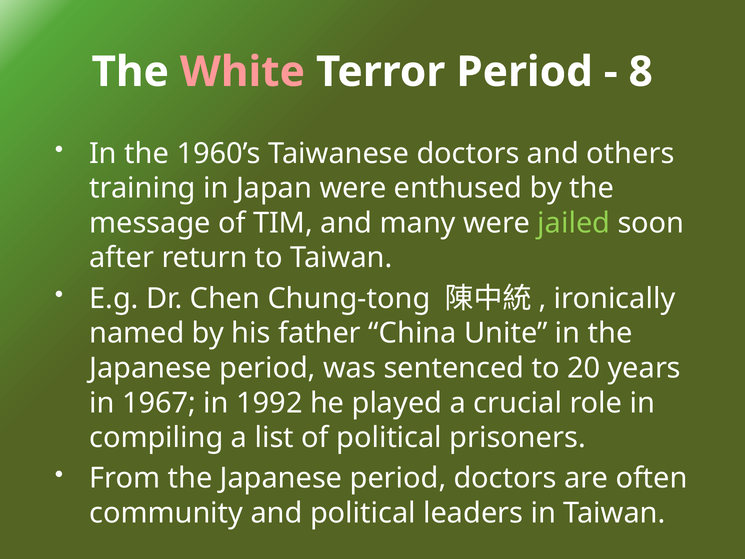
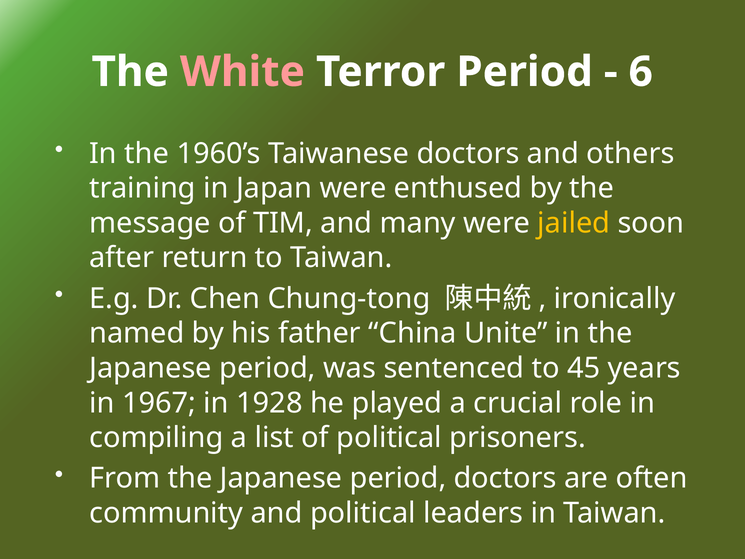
8: 8 -> 6 (641, 72)
jailed colour: light green -> yellow (574, 223)
20: 20 -> 45 (584, 368)
1992: 1992 -> 1928 (269, 403)
